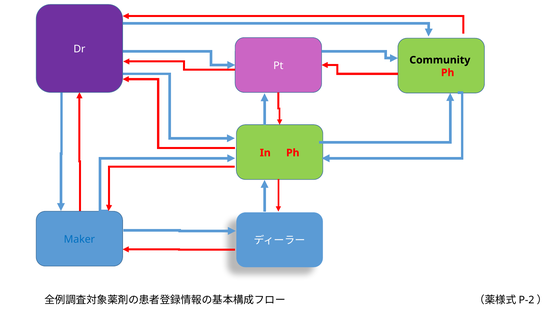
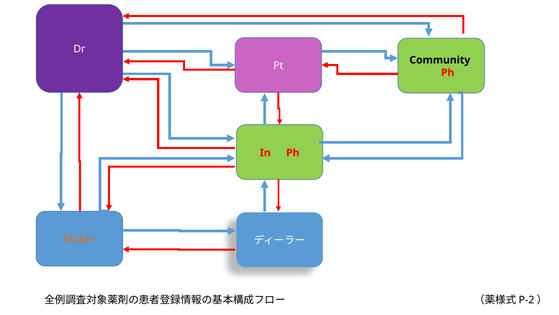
Maker colour: blue -> orange (79, 239)
